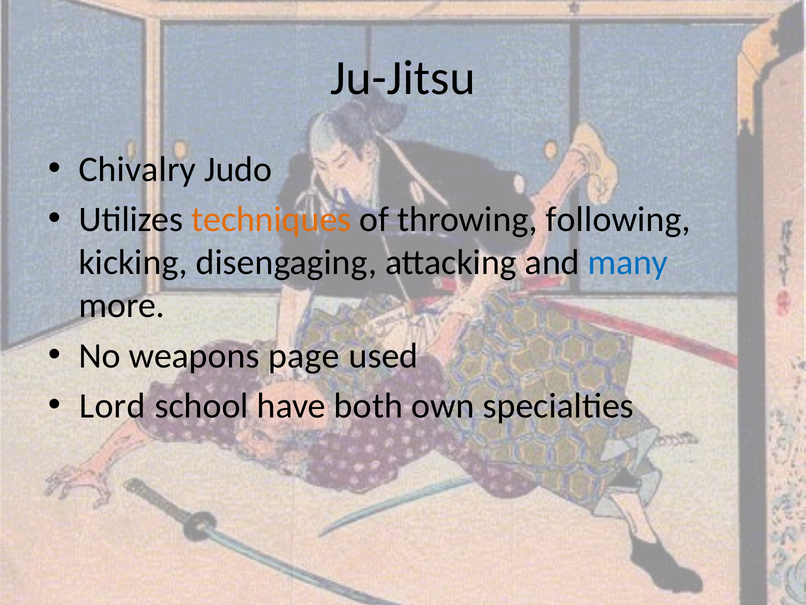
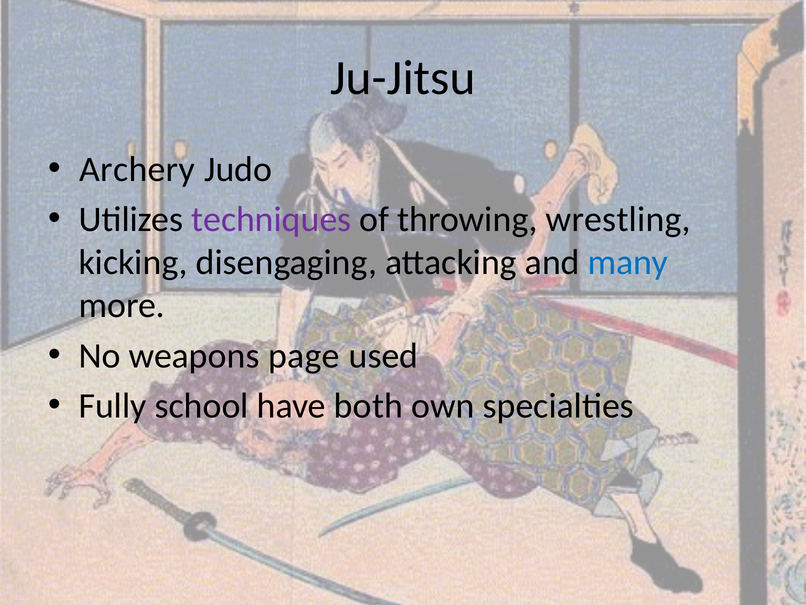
Chivalry: Chivalry -> Archery (137, 169)
techniques colour: orange -> purple (271, 219)
following: following -> wrestling (618, 219)
Lord: Lord -> Fully (113, 406)
